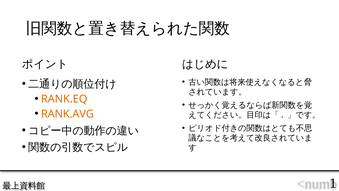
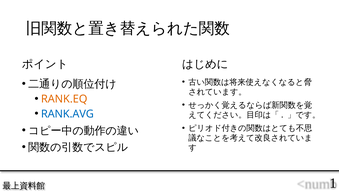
RANK.AVG colour: orange -> blue (67, 114)
